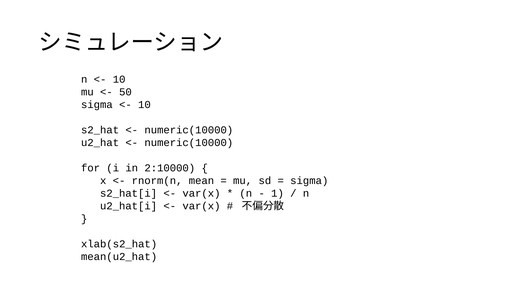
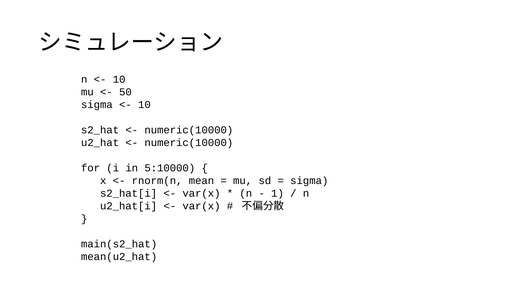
2:10000: 2:10000 -> 5:10000 (170, 168)
xlab(s2_hat: xlab(s2_hat -> main(s2_hat (119, 244)
